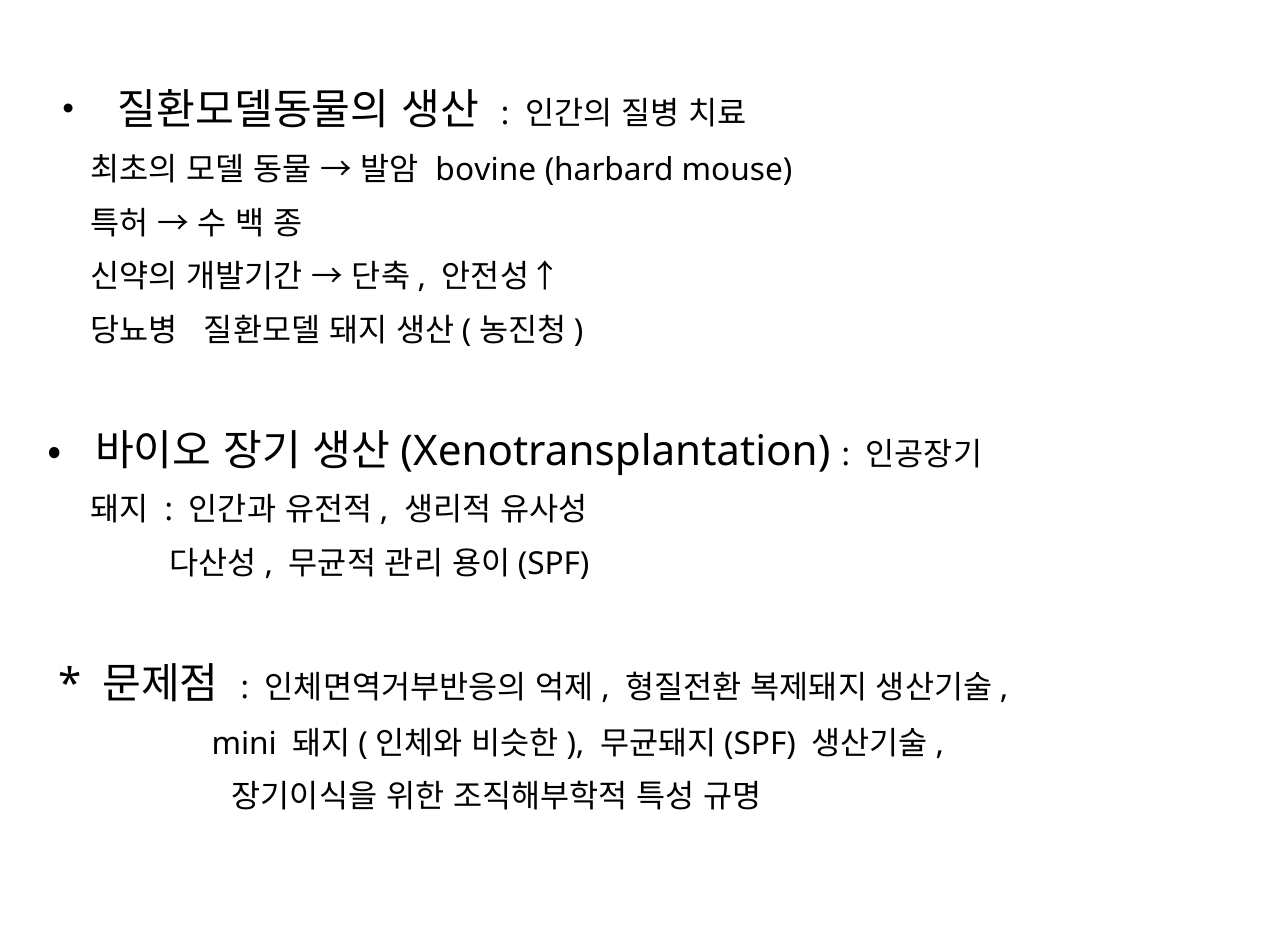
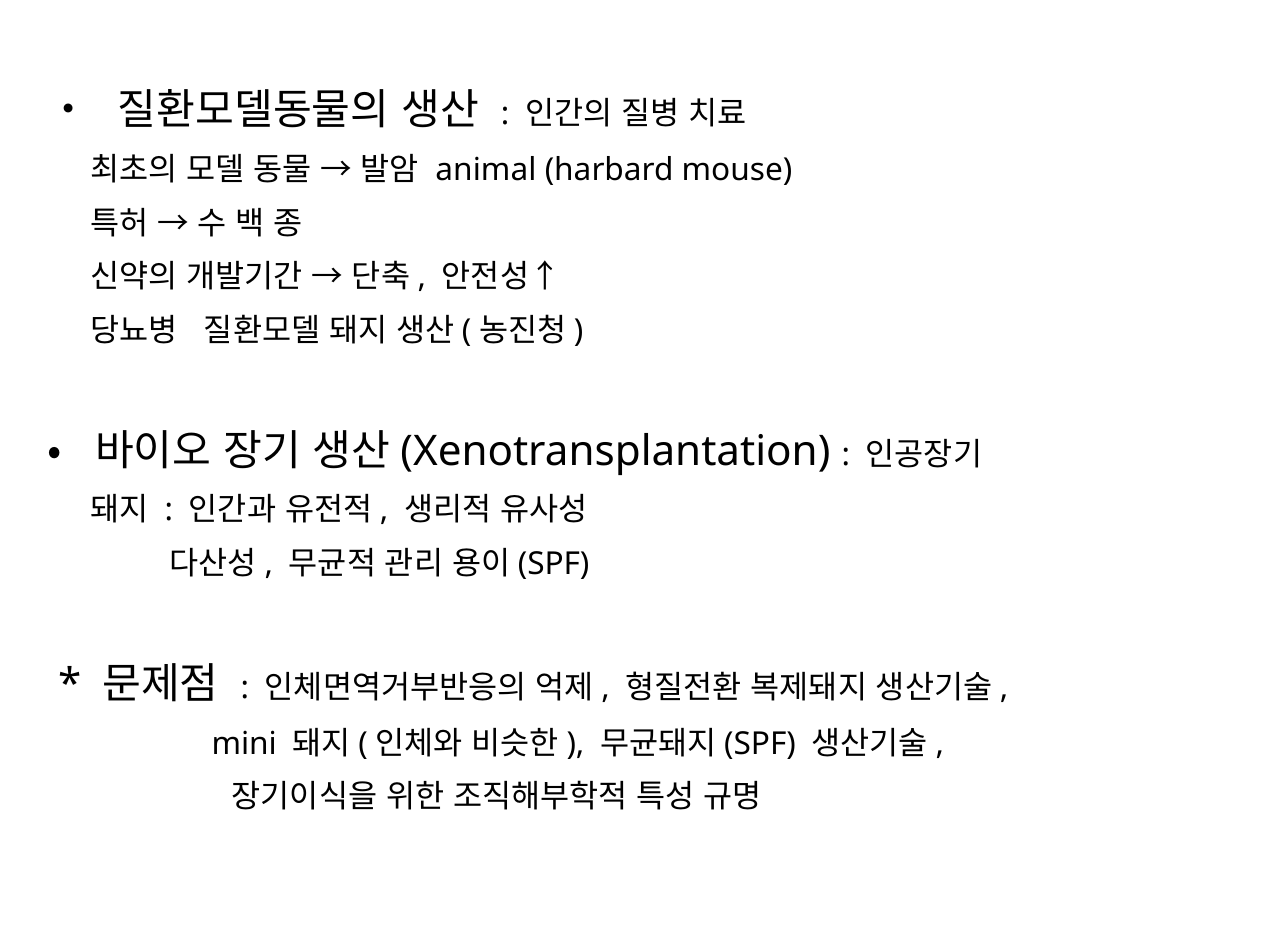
bovine: bovine -> animal (486, 170)
